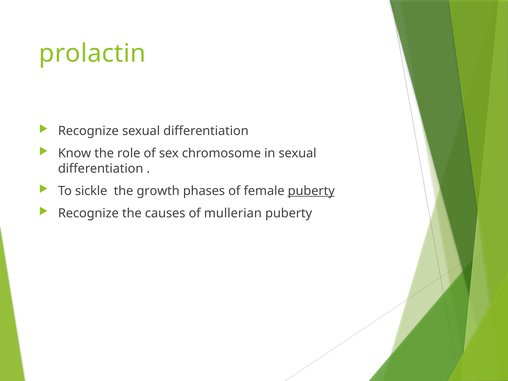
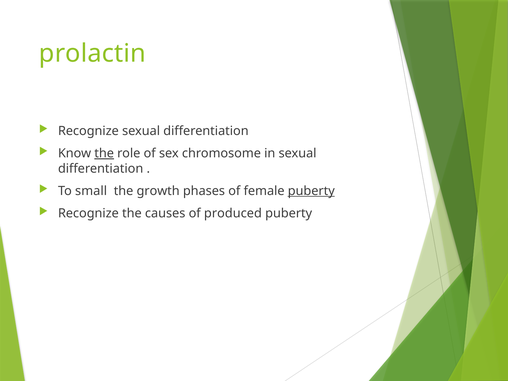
the underline: none -> present (104, 153)
sickle: sickle -> small (91, 191)
mullerian: mullerian -> produced (233, 213)
